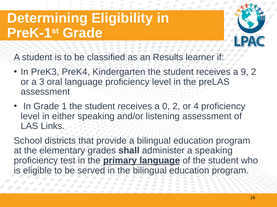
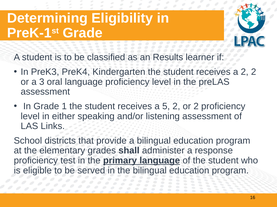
a 9: 9 -> 2 (245, 72)
0: 0 -> 5 (166, 107)
or 4: 4 -> 2 (196, 107)
a speaking: speaking -> response (214, 151)
